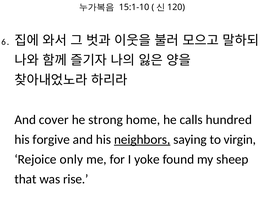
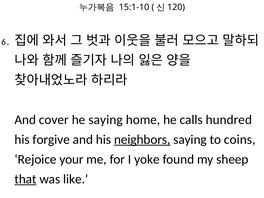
he strong: strong -> saying (106, 120)
virgin: virgin -> coins (240, 140)
only: only -> your (71, 159)
that underline: none -> present (26, 179)
rise: rise -> like (76, 179)
